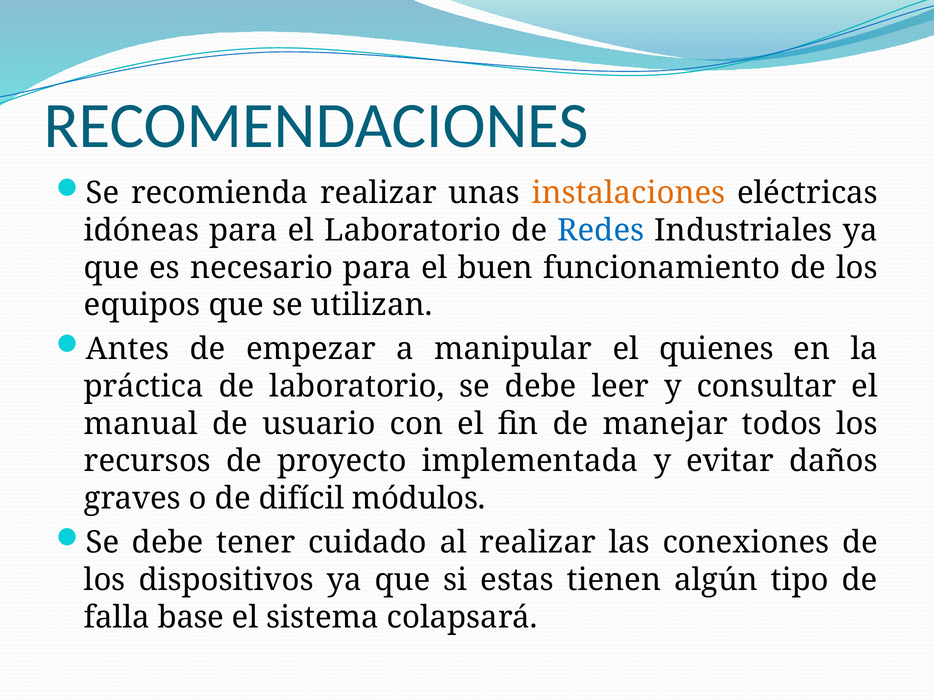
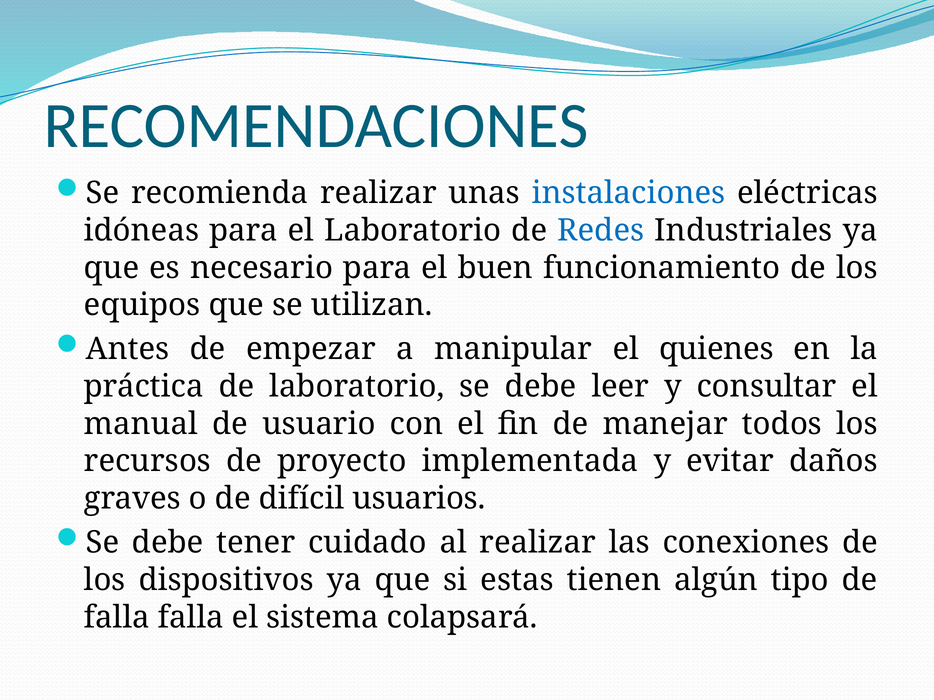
instalaciones colour: orange -> blue (629, 193)
módulos: módulos -> usuarios (419, 499)
falla base: base -> falla (191, 618)
